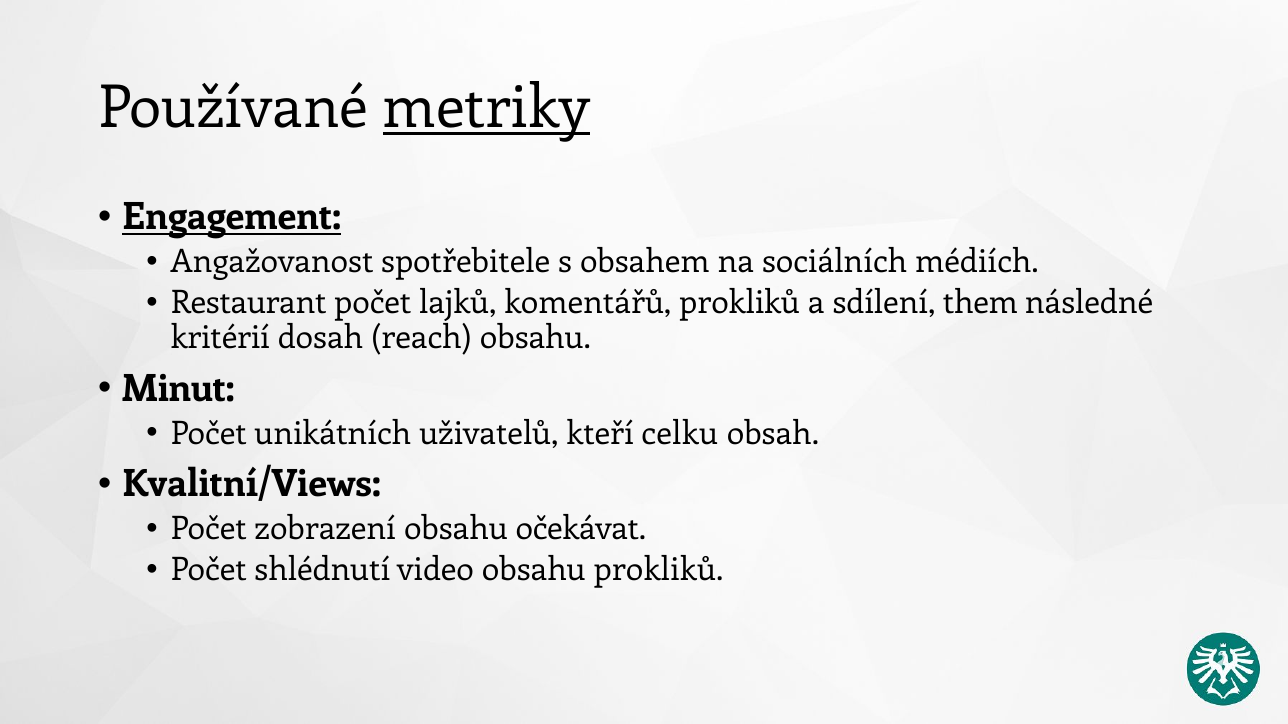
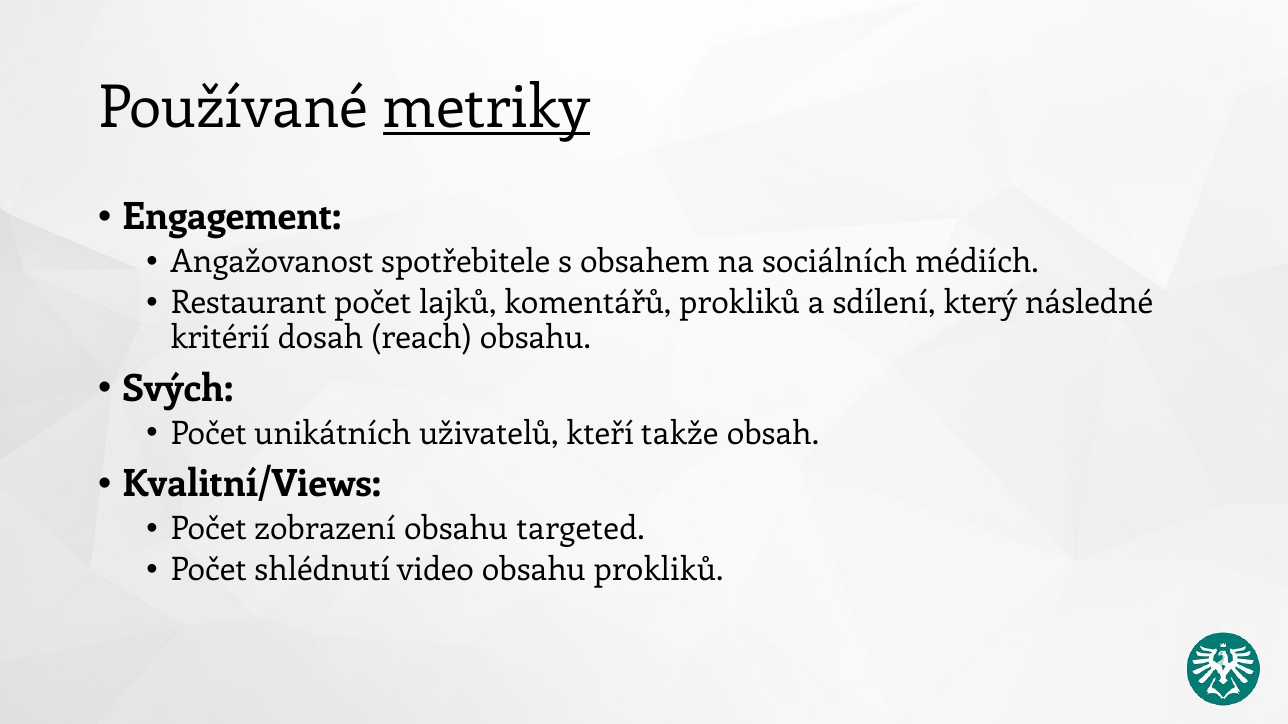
Engagement underline: present -> none (232, 218)
them: them -> který (980, 304)
Minut: Minut -> Svých (178, 389)
celku: celku -> takže (680, 434)
očekávat: očekávat -> targeted (581, 529)
